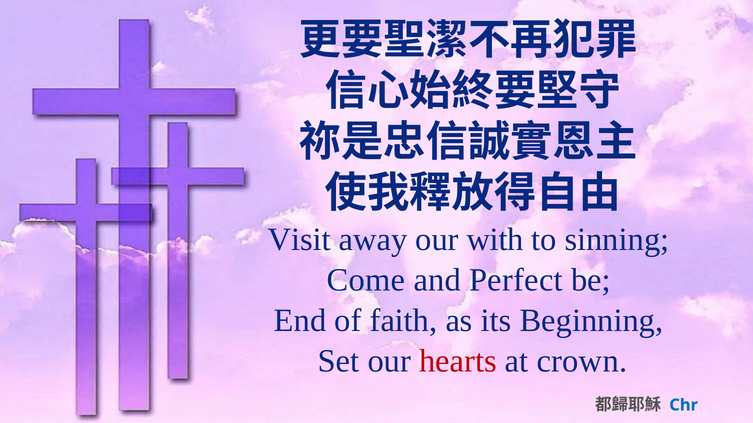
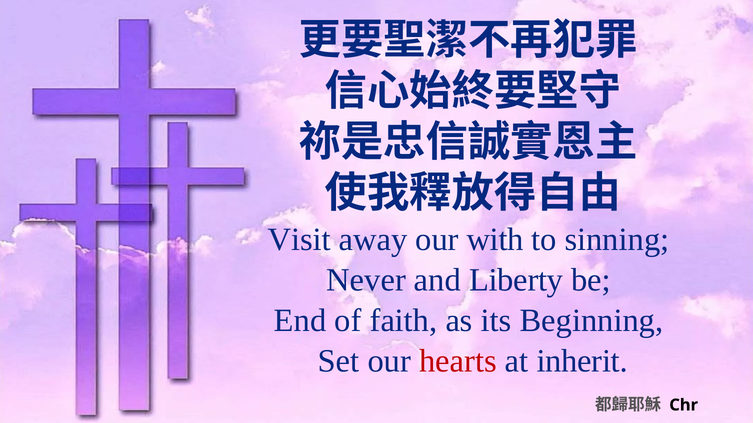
Come: Come -> Never (366, 280)
Perfect: Perfect -> Liberty (516, 280)
crown: crown -> inherit (582, 362)
Chr colour: blue -> black (684, 406)
